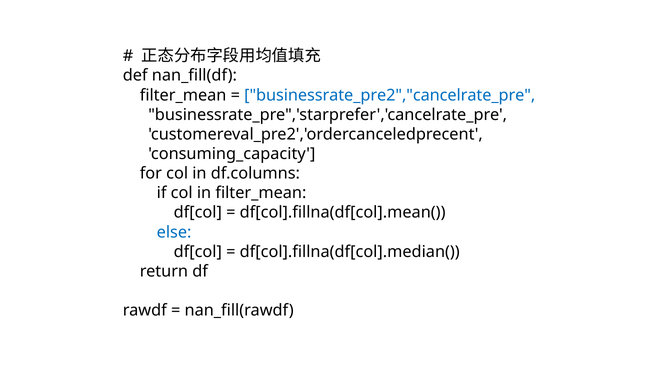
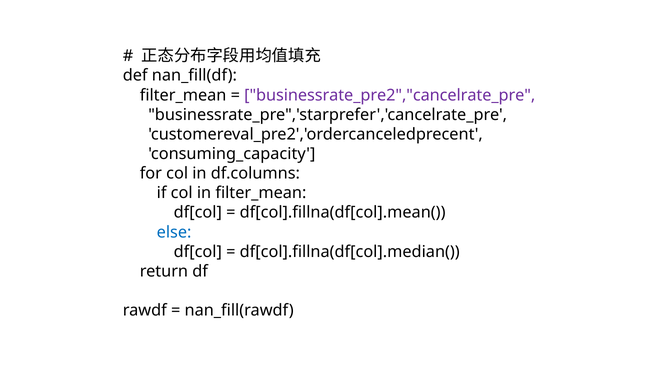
businessrate_pre2","cancelrate_pre colour: blue -> purple (390, 95)
